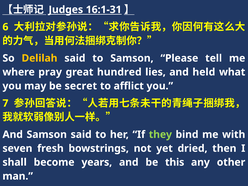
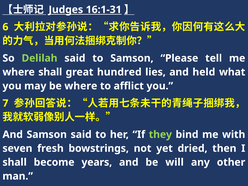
Delilah colour: yellow -> light green (40, 58)
where pray: pray -> shall (50, 72)
be secret: secret -> where (81, 86)
this: this -> will (175, 162)
